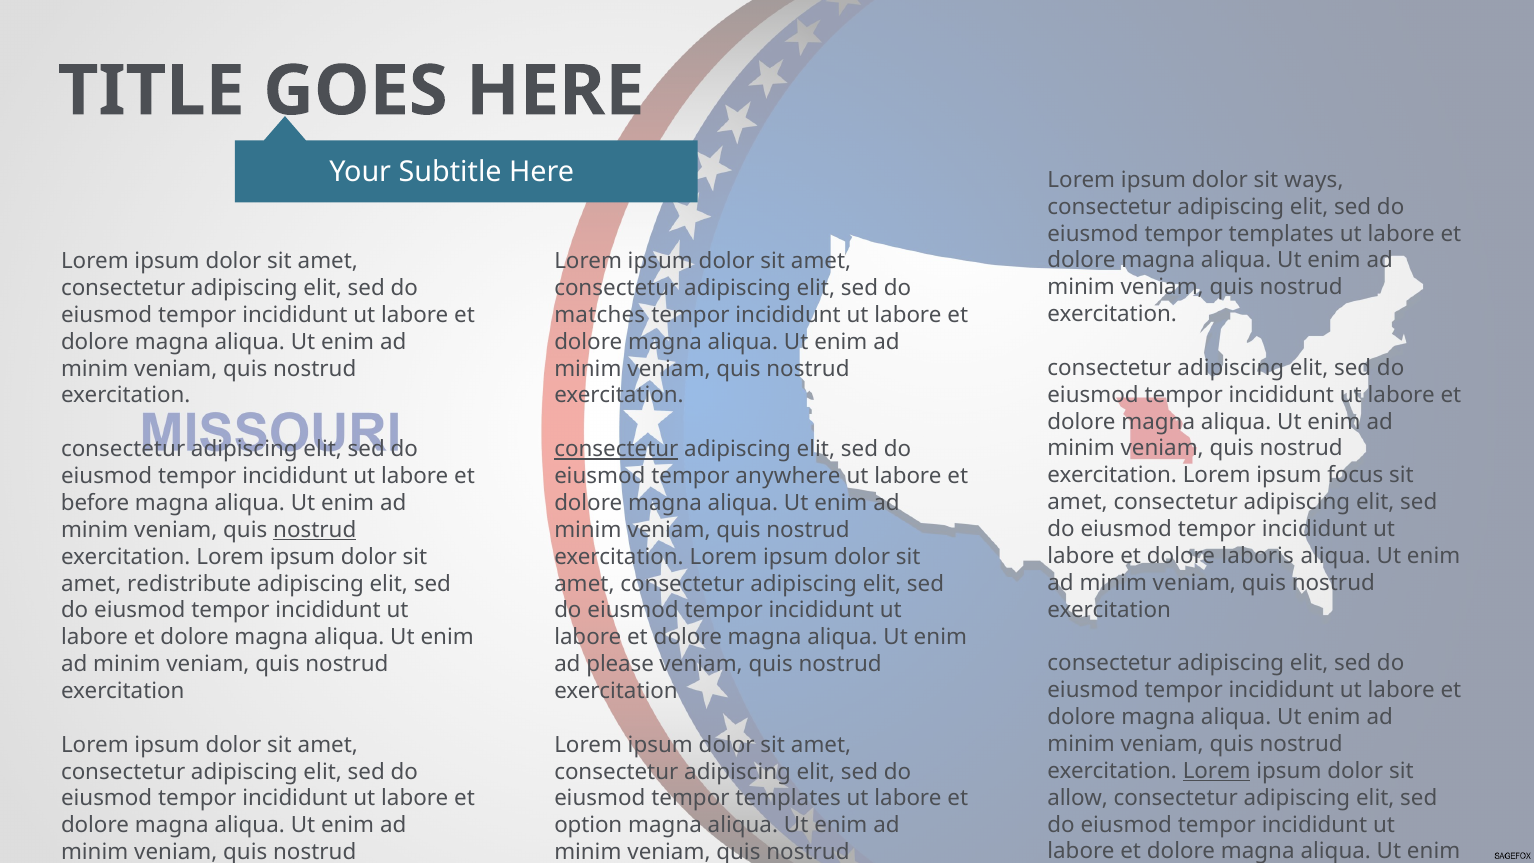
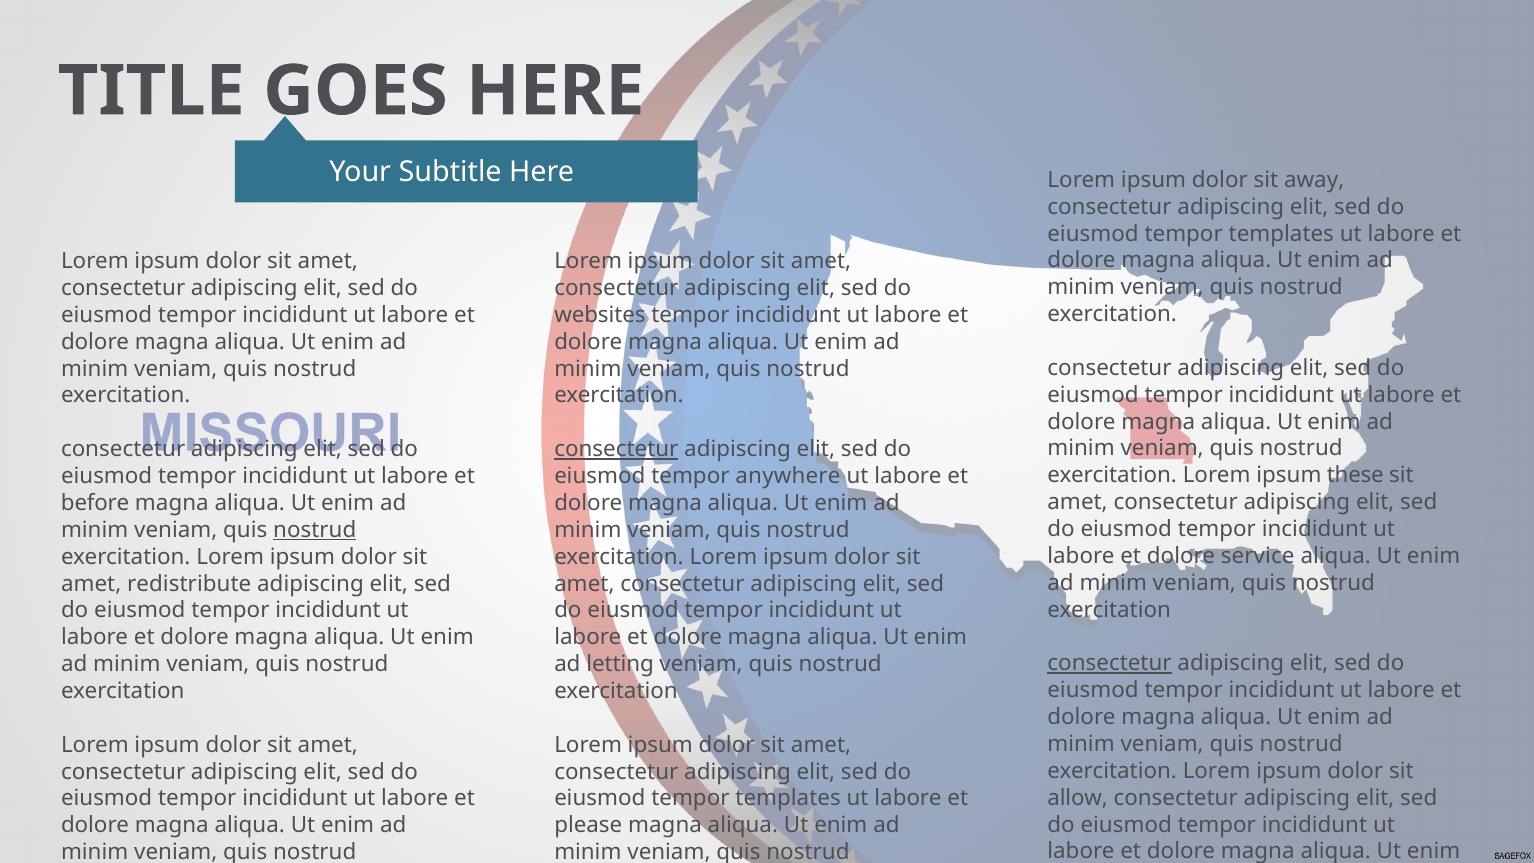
ways: ways -> away (1314, 180)
matches: matches -> websites (600, 315)
focus: focus -> these (1355, 475)
laboris: laboris -> service (1258, 556)
consectetur underline: none -> present (1110, 663)
please: please -> letting (620, 664)
Lorem underline: present -> none (1217, 771)
option: option -> please (588, 825)
